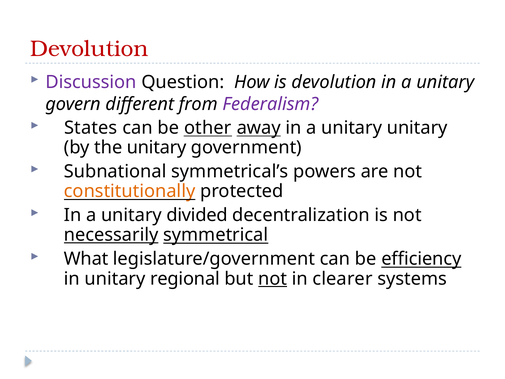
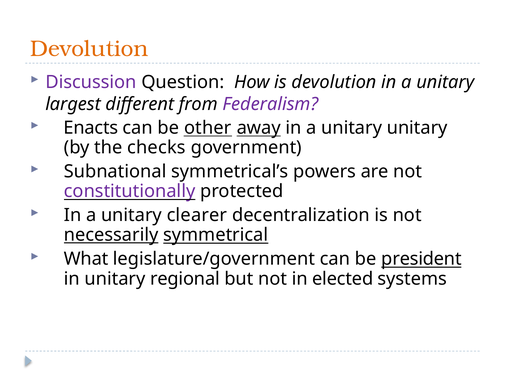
Devolution colour: red -> orange (89, 49)
govern: govern -> largest (73, 104)
States: States -> Enacts (91, 128)
the unitary: unitary -> checks (156, 147)
constitutionally colour: orange -> purple (130, 191)
divided: divided -> clearer (197, 215)
efficiency: efficiency -> president (421, 259)
not underline: present -> none (273, 279)
clearer: clearer -> elected (343, 279)
